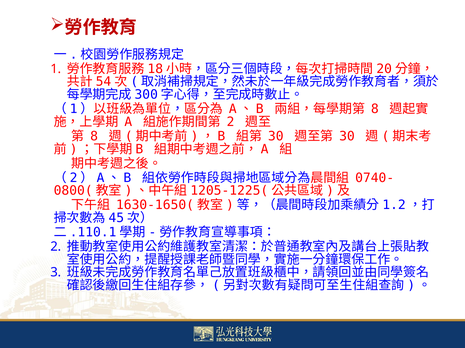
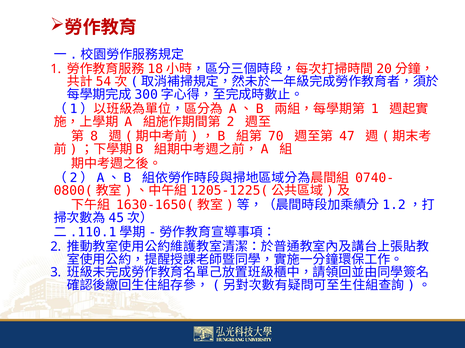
8: 8 -> 1 (375, 109)
30: 30 -> 70 (276, 136)
30: 30 -> 47 (347, 136)
